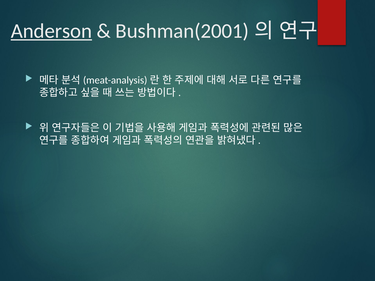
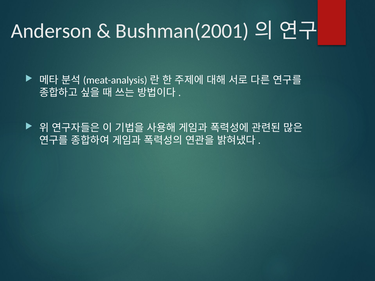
Anderson underline: present -> none (51, 31)
